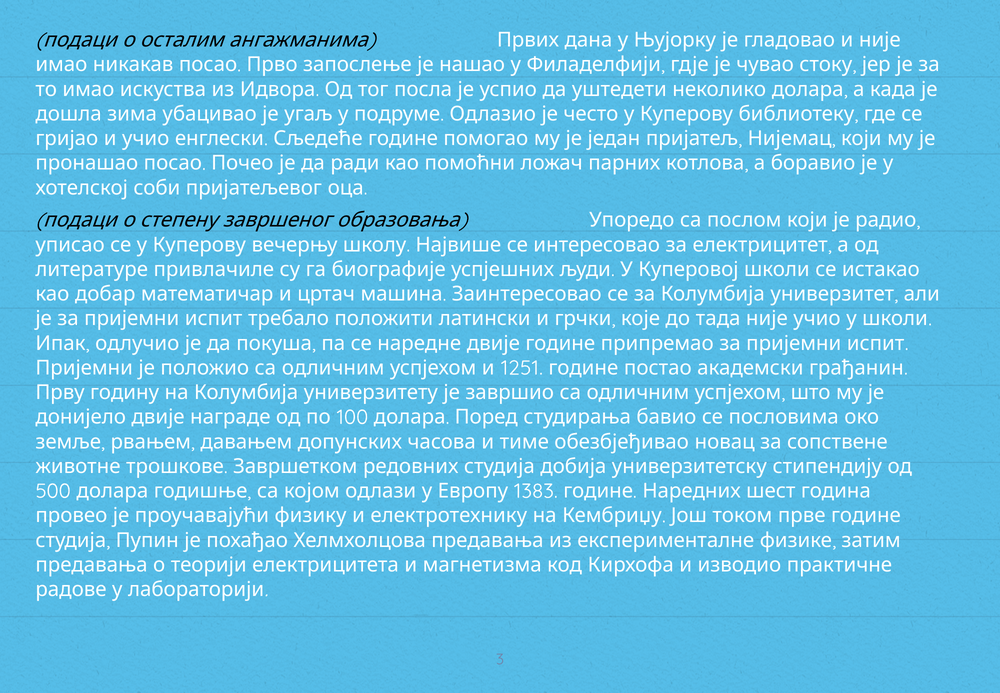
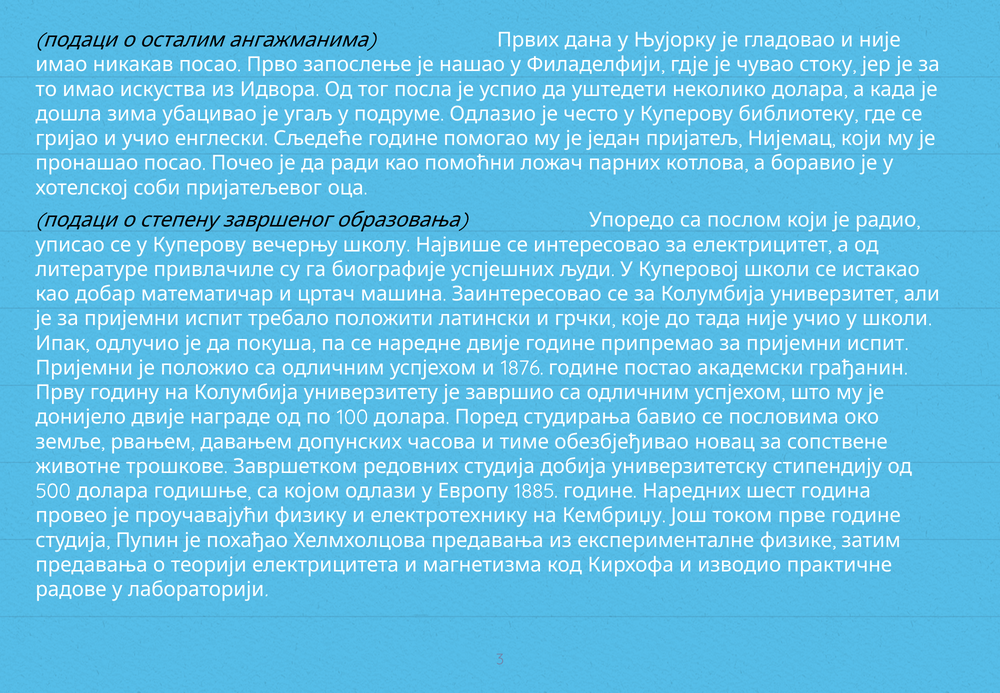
1251: 1251 -> 1876 (522, 368)
1383: 1383 -> 1885 (536, 491)
